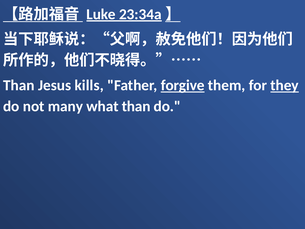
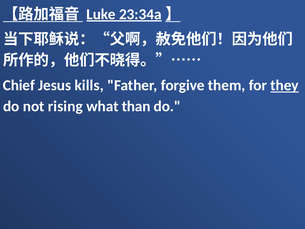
Than: Than -> Chief (19, 85)
forgive underline: present -> none (183, 85)
many: many -> rising (65, 106)
